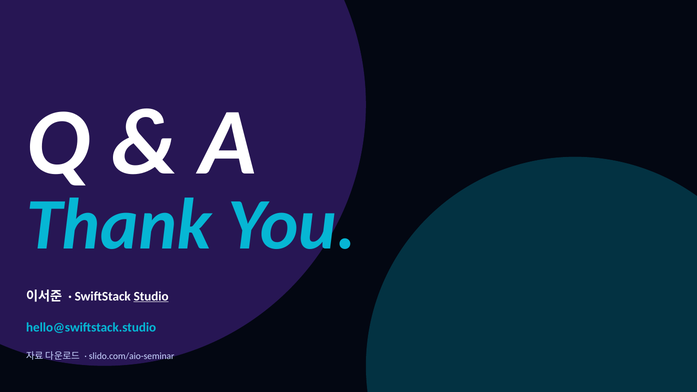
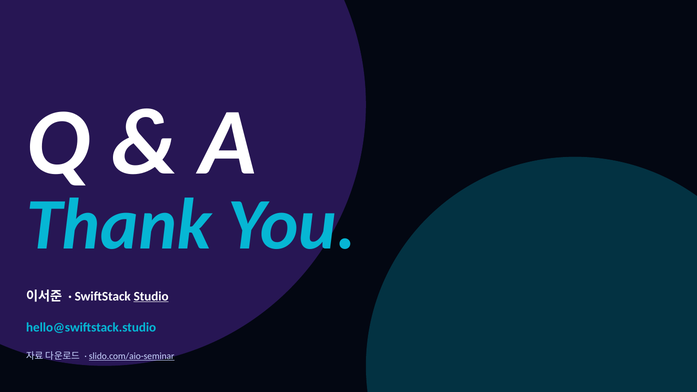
slido.com/aio-seminar underline: none -> present (132, 356)
